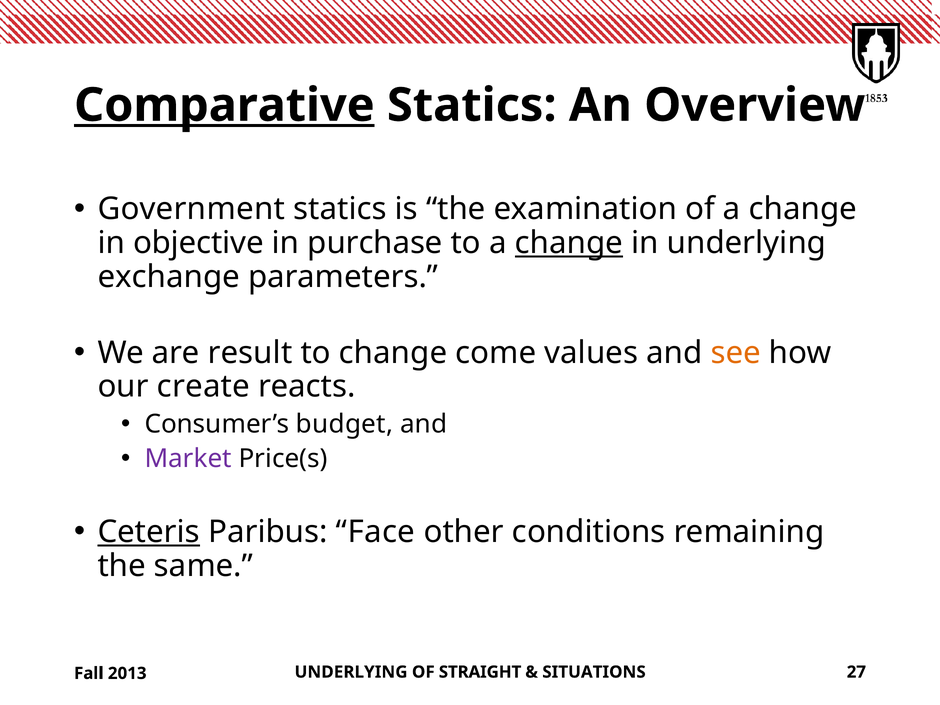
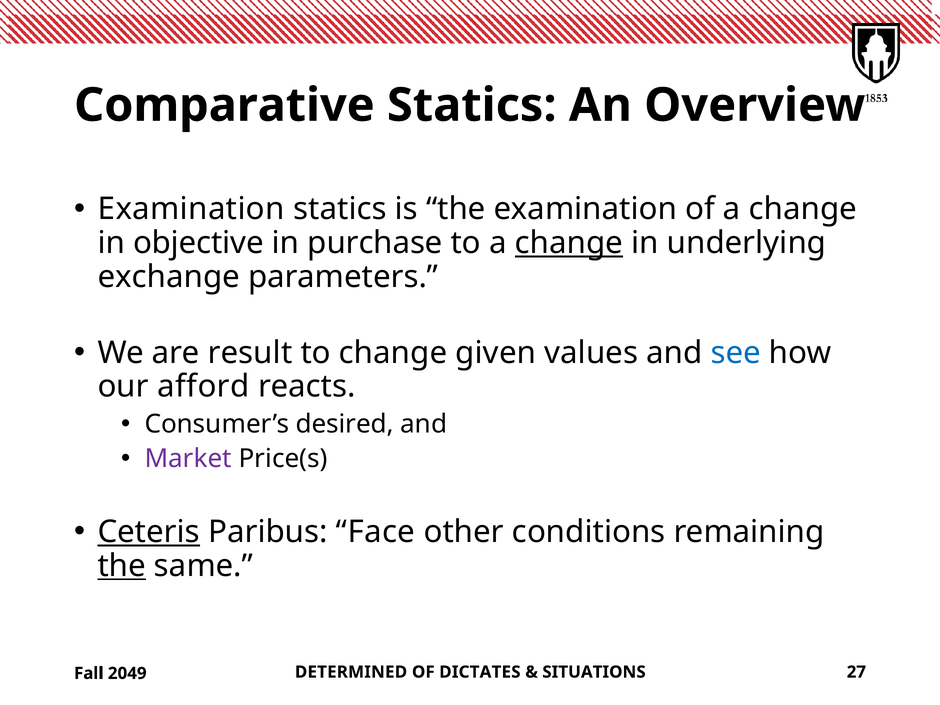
Comparative underline: present -> none (224, 105)
Government: Government -> Examination (191, 209)
come: come -> given (496, 353)
see colour: orange -> blue (736, 353)
create: create -> afford (203, 386)
budget: budget -> desired (345, 424)
the underline: none -> present (122, 566)
UNDERLYING: UNDERLYING -> DETERMINED (351, 672)
STRAIGHT: STRAIGHT -> DICTATES (480, 672)
2013: 2013 -> 2049 (127, 673)
